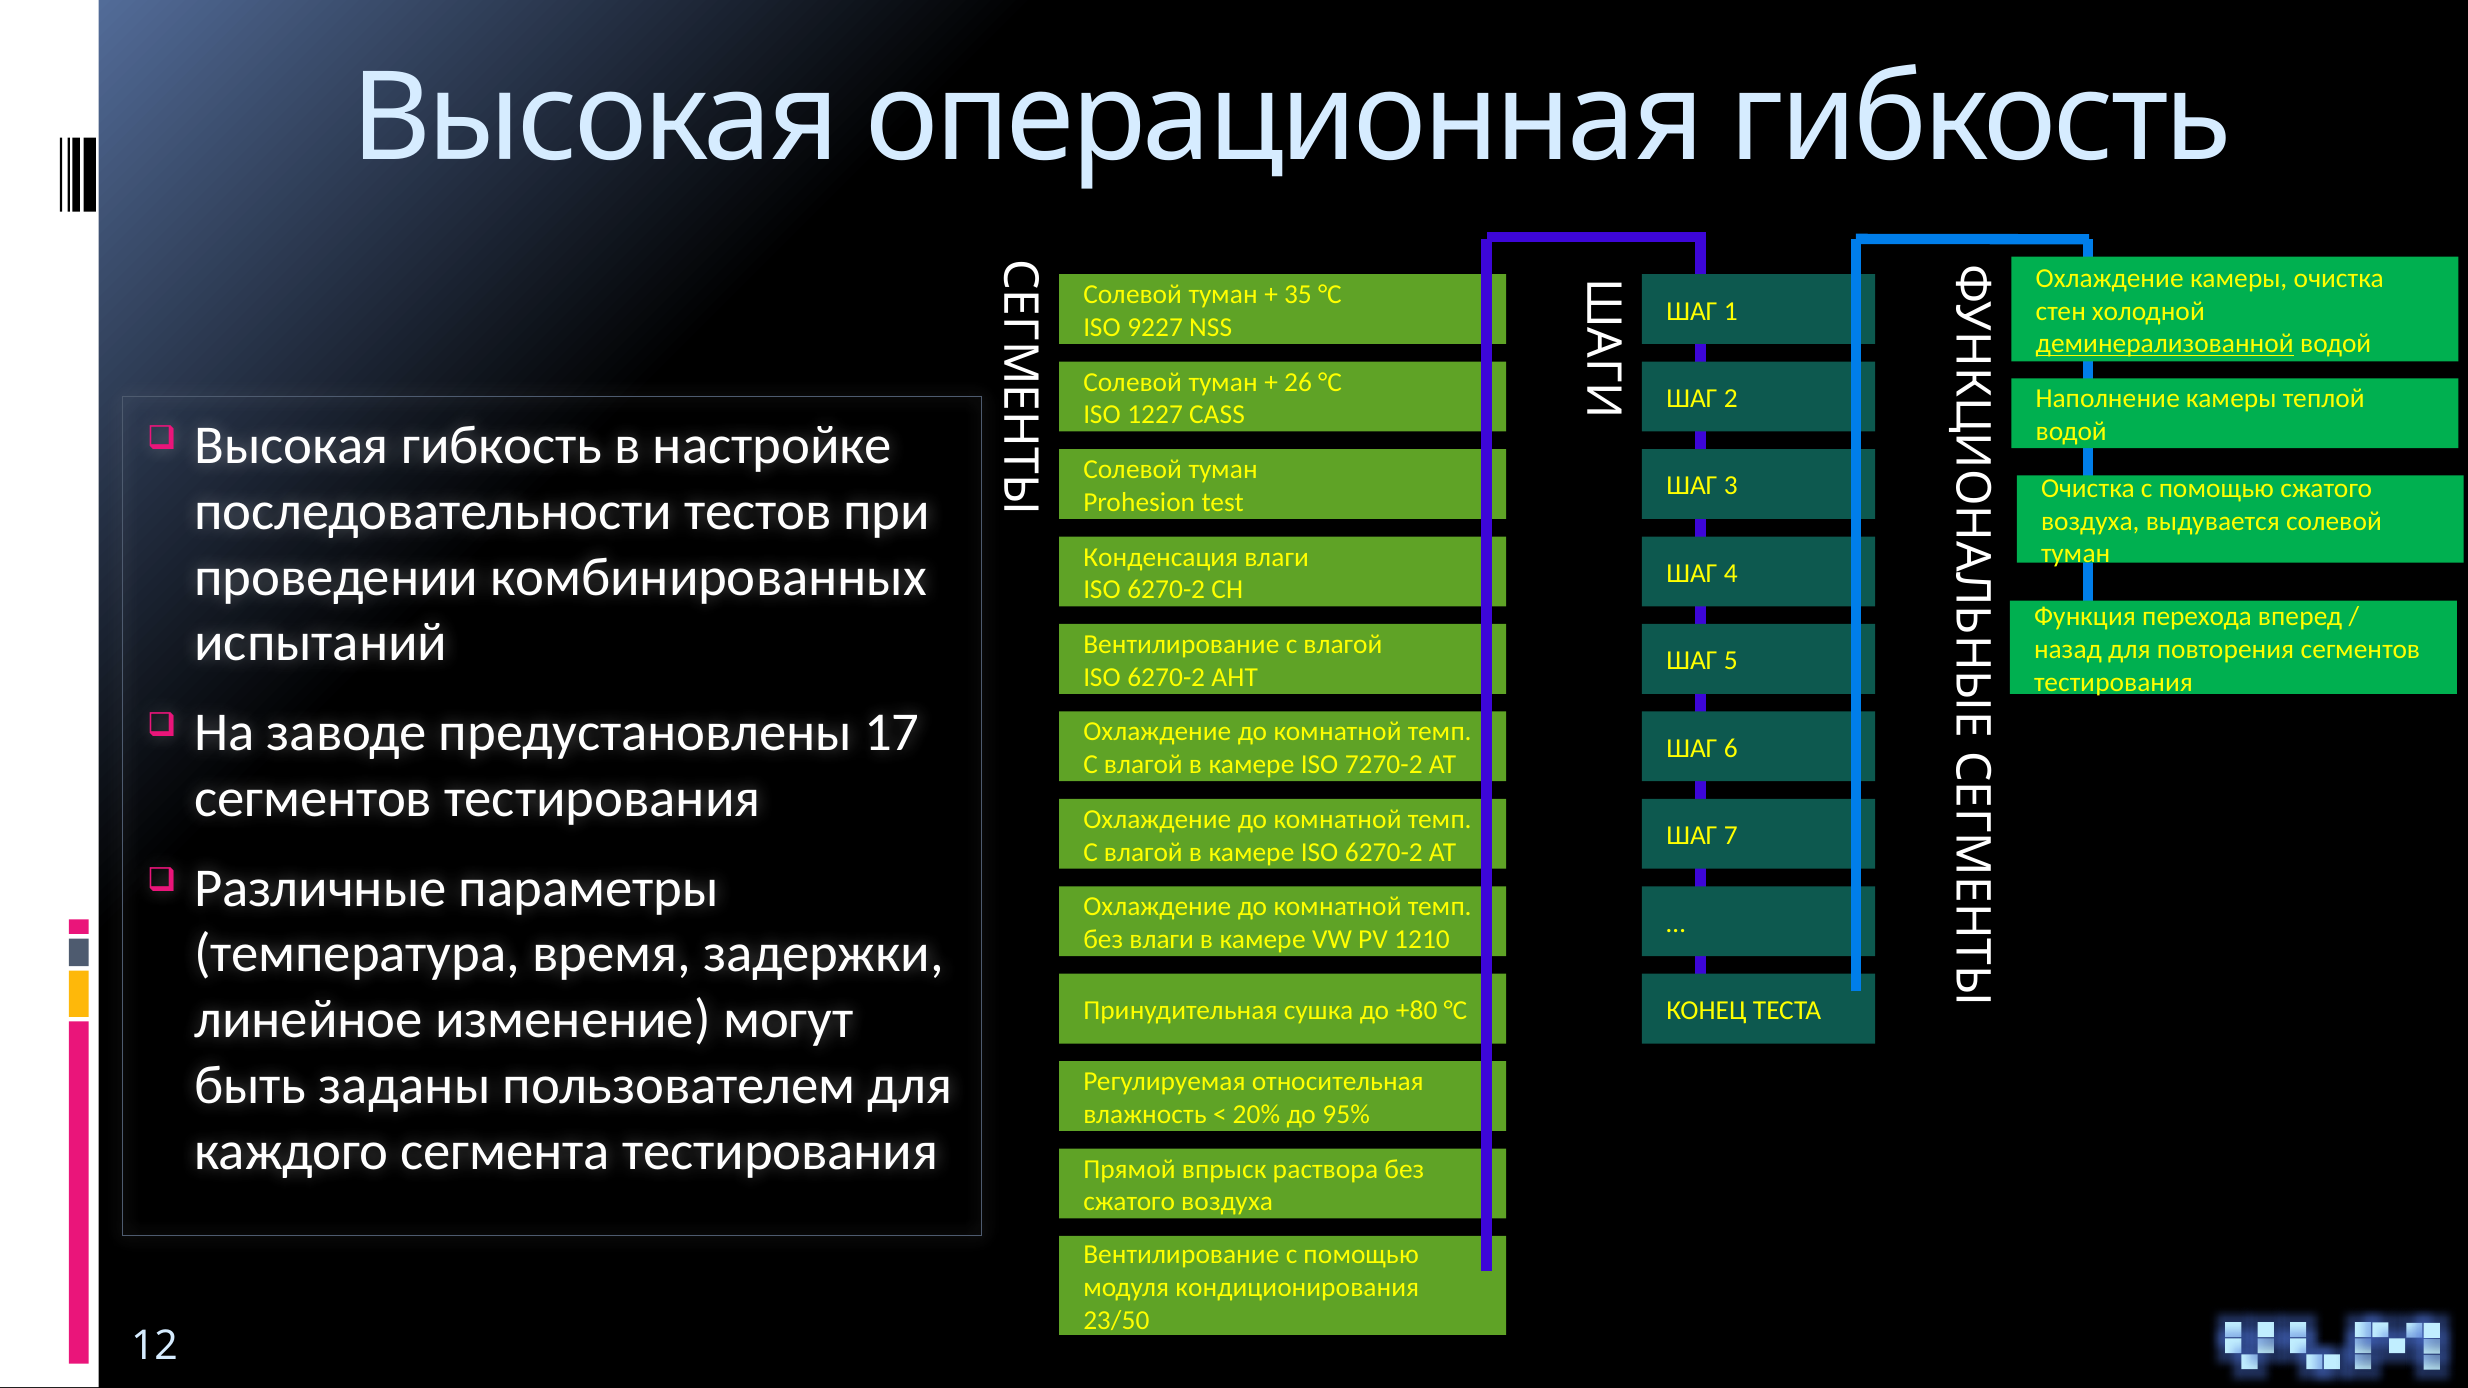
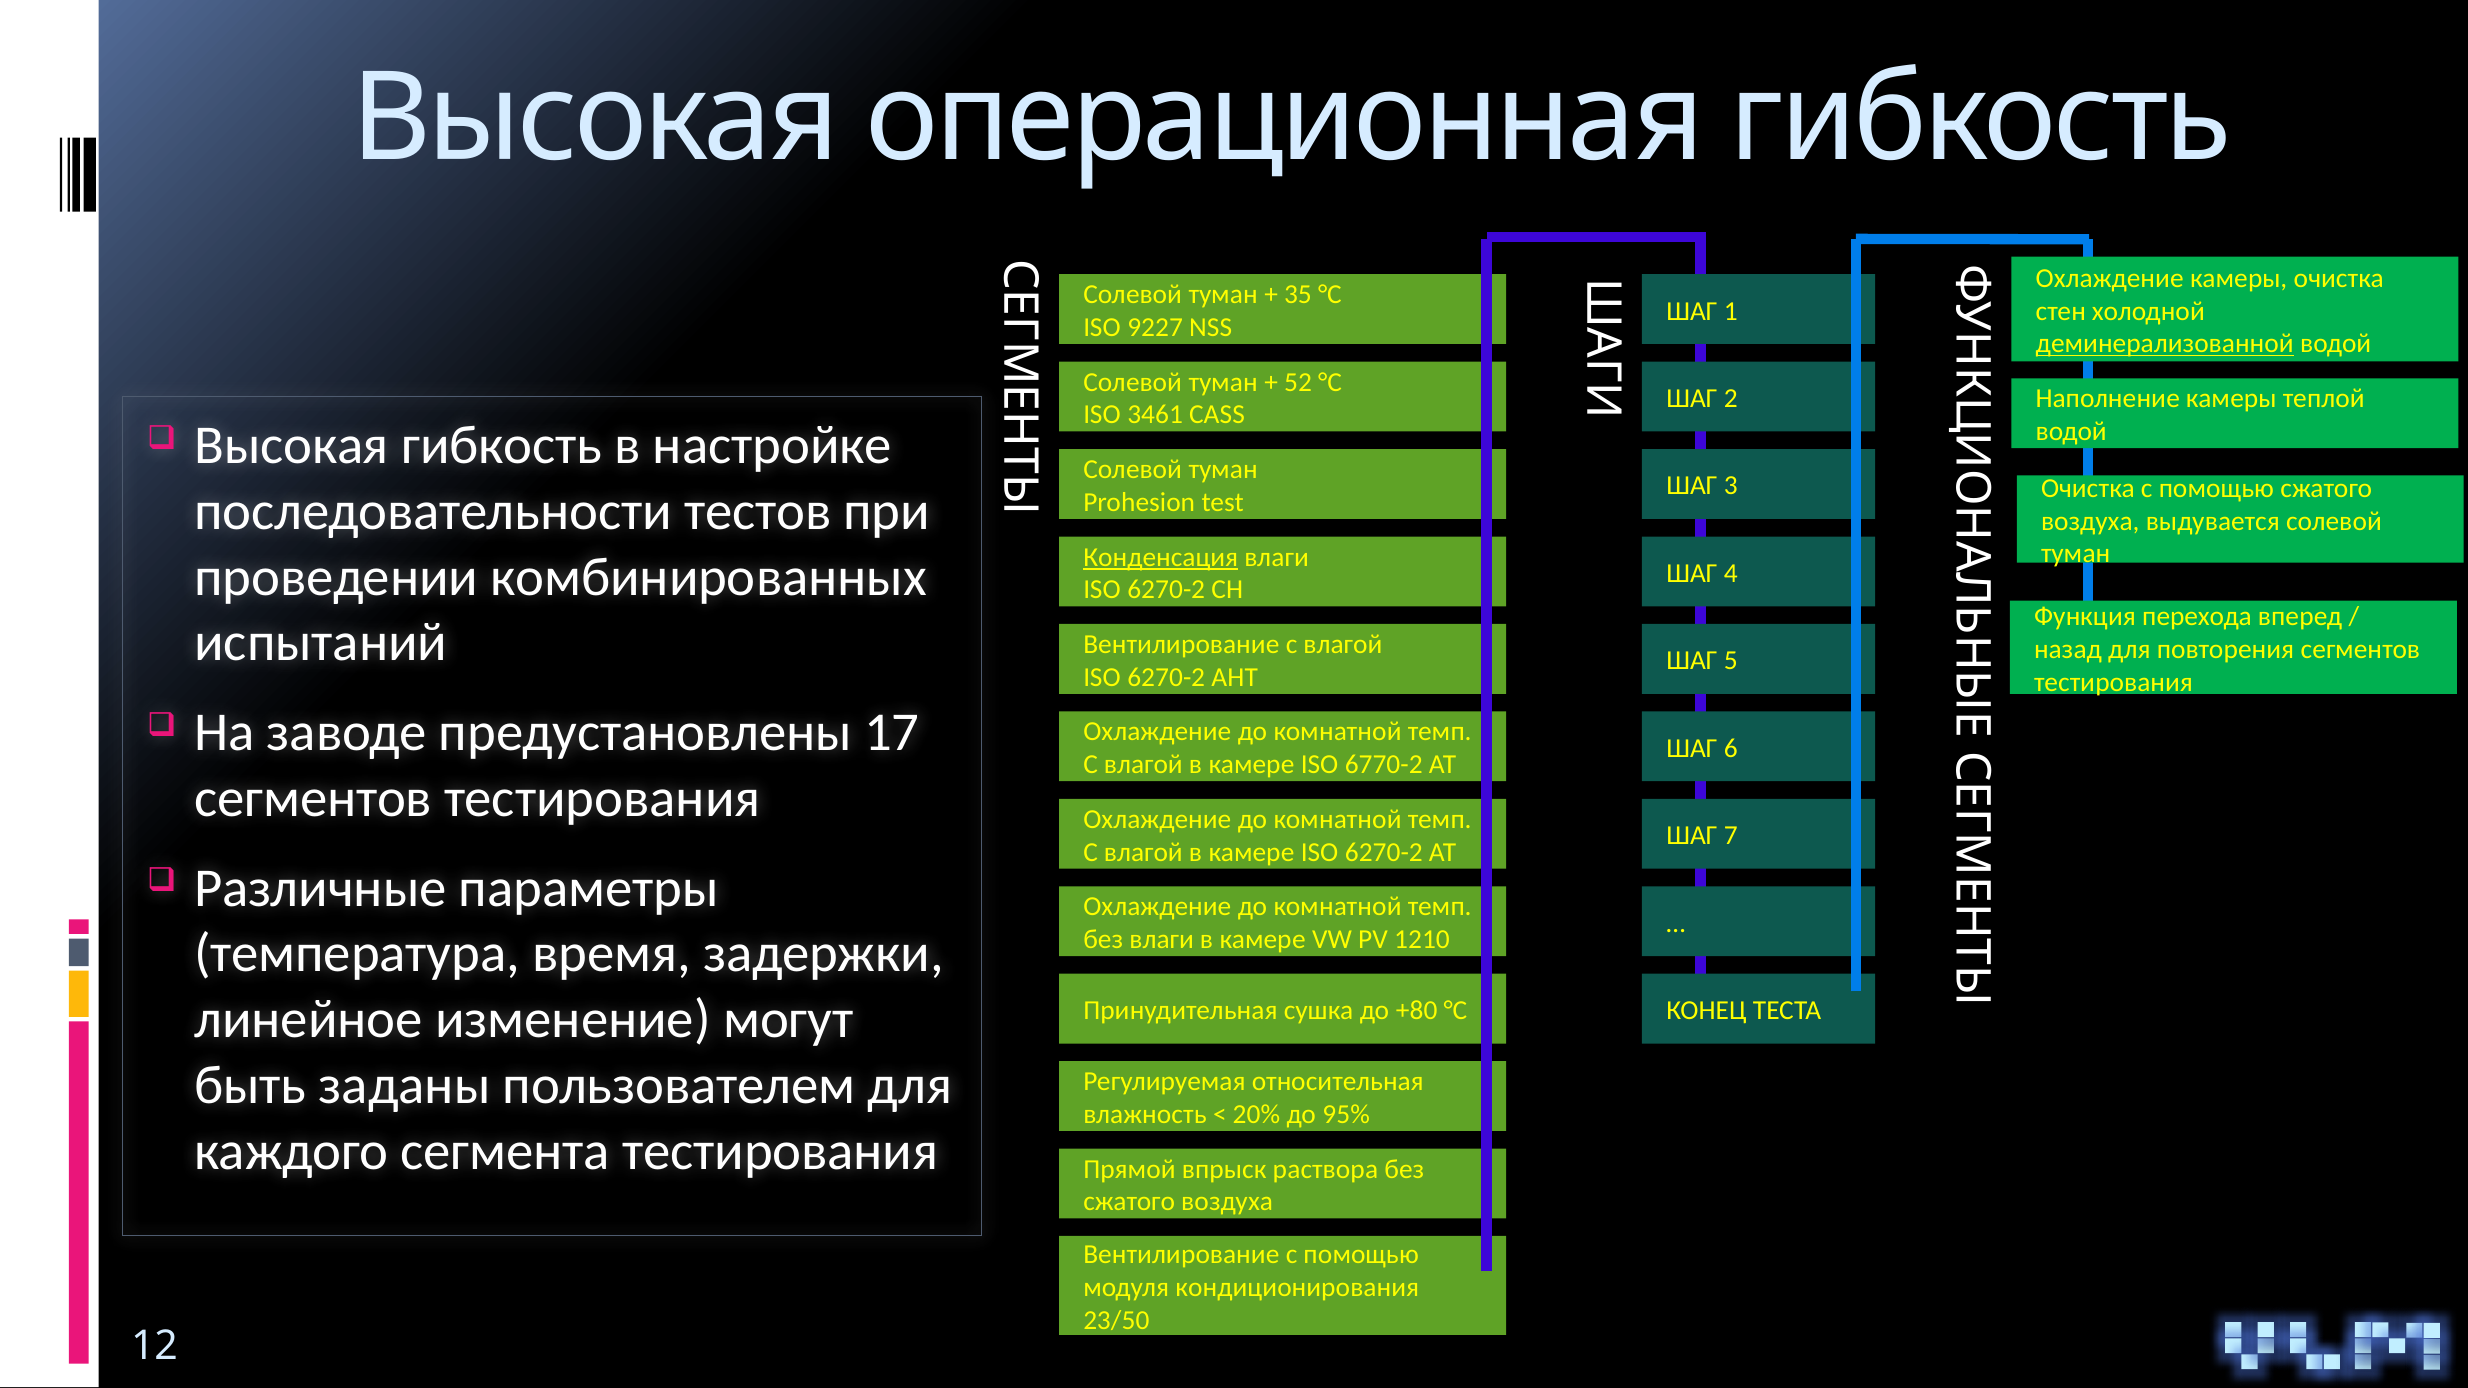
26: 26 -> 52 (1298, 382)
1227: 1227 -> 3461 (1155, 415)
Конденсация underline: none -> present (1161, 557)
7270-2: 7270-2 -> 6770-2 (1384, 765)
